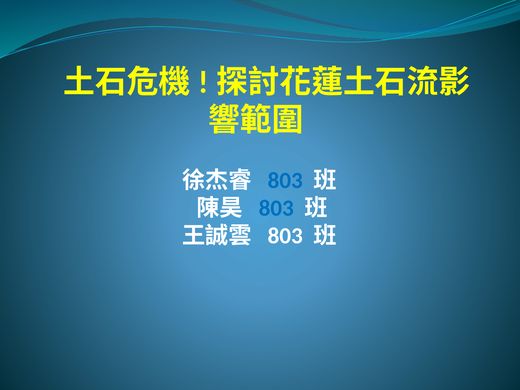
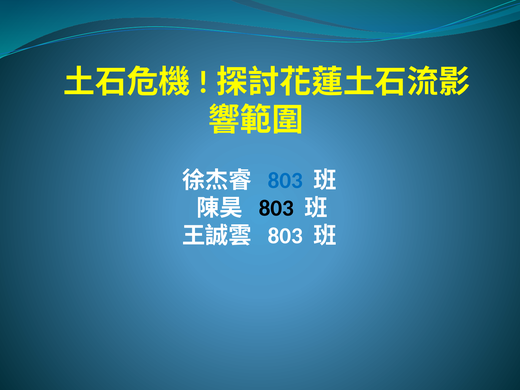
803 colour: blue -> black (276, 208)
